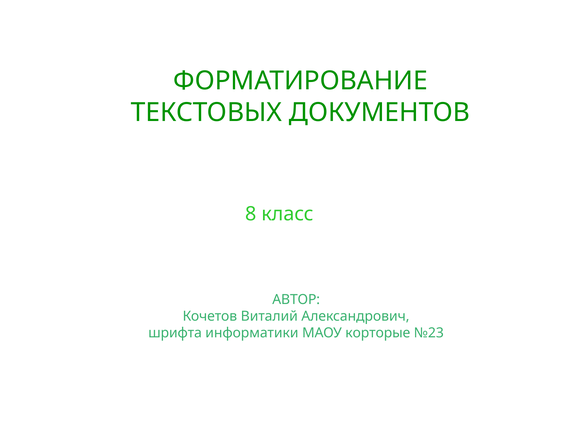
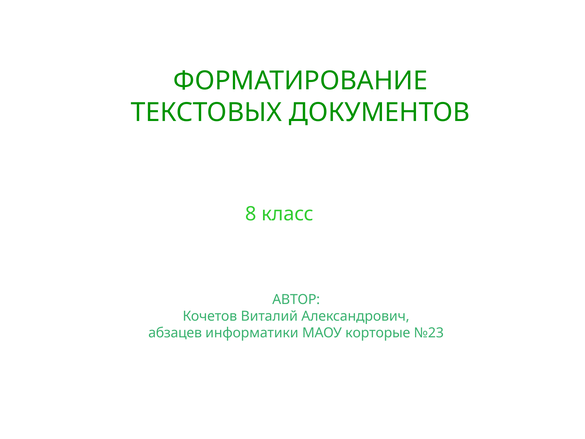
шрифта: шрифта -> абзацев (175, 333)
